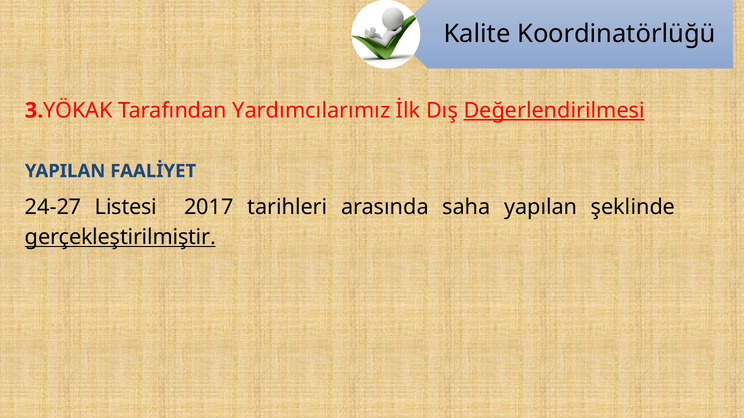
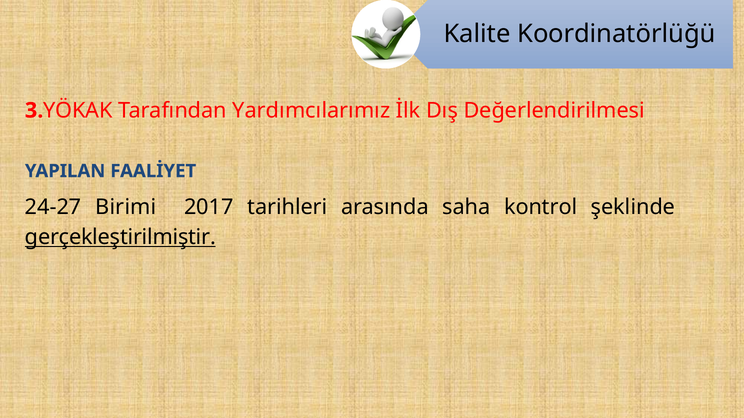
Değerlendirilmesi underline: present -> none (554, 111)
Listesi: Listesi -> Birimi (126, 208)
yapılan: yapılan -> kontrol (541, 208)
